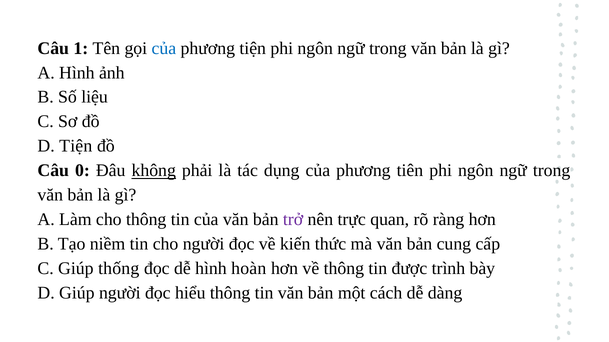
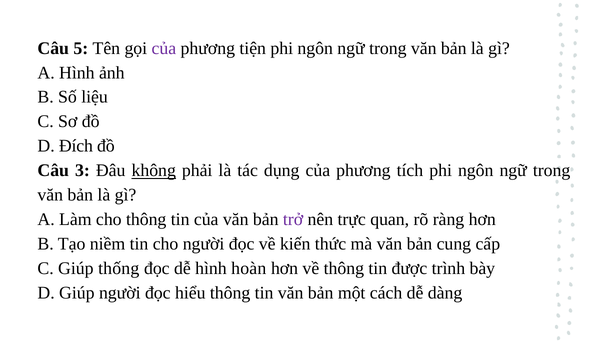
1: 1 -> 5 (81, 48)
của colour: blue -> purple (164, 48)
D Tiện: Tiện -> Đích (76, 146)
0: 0 -> 3 (82, 171)
tiên: tiên -> tích (410, 171)
